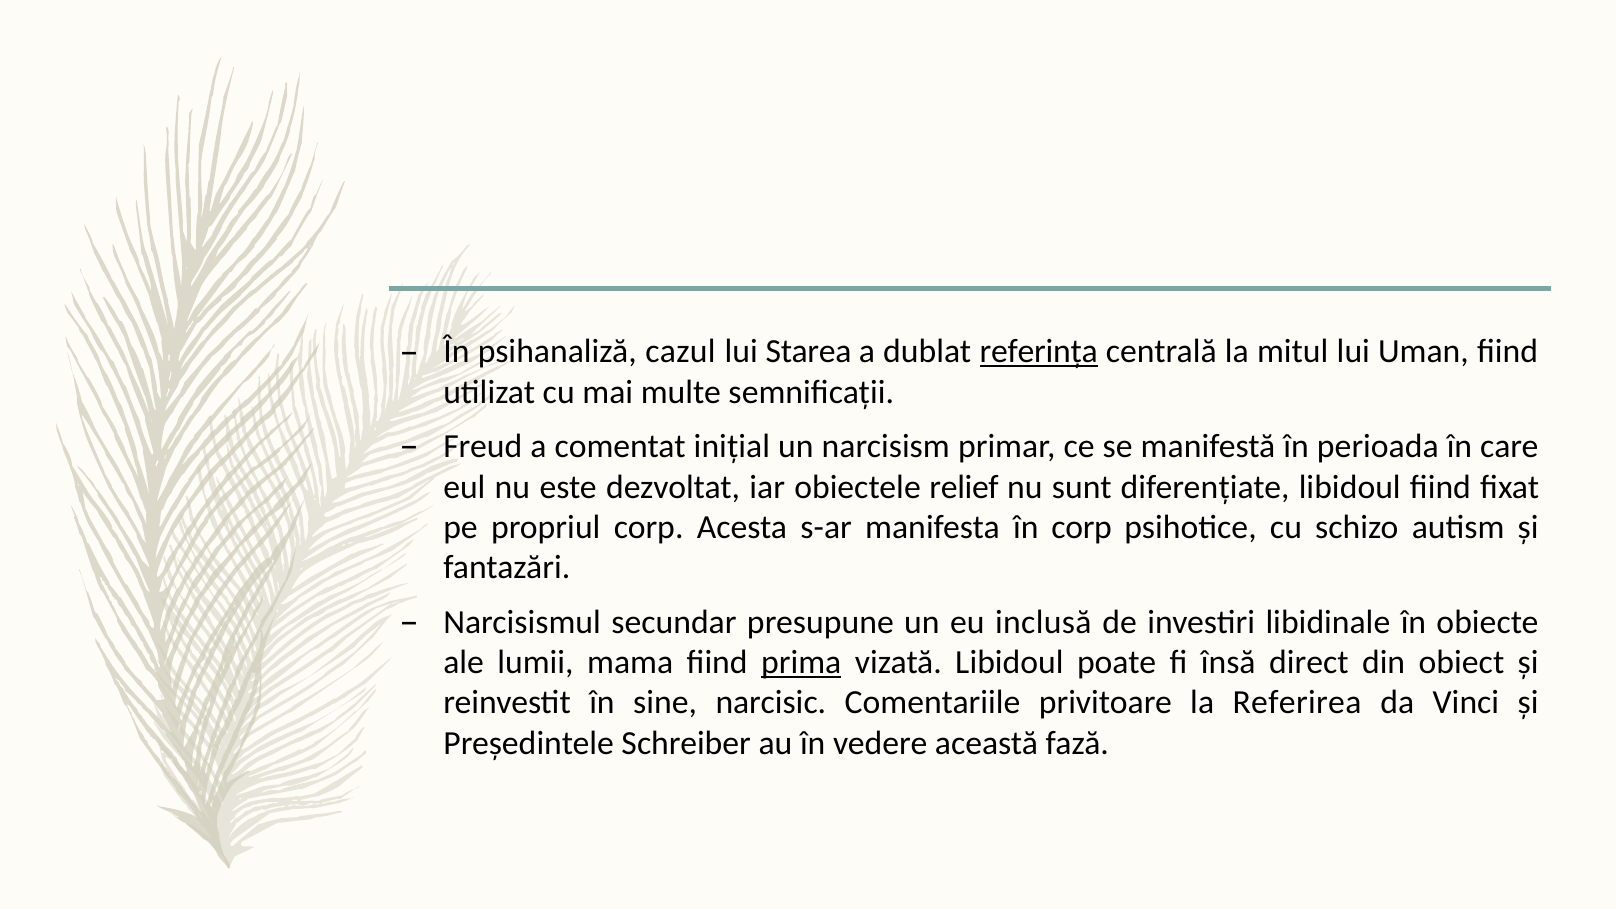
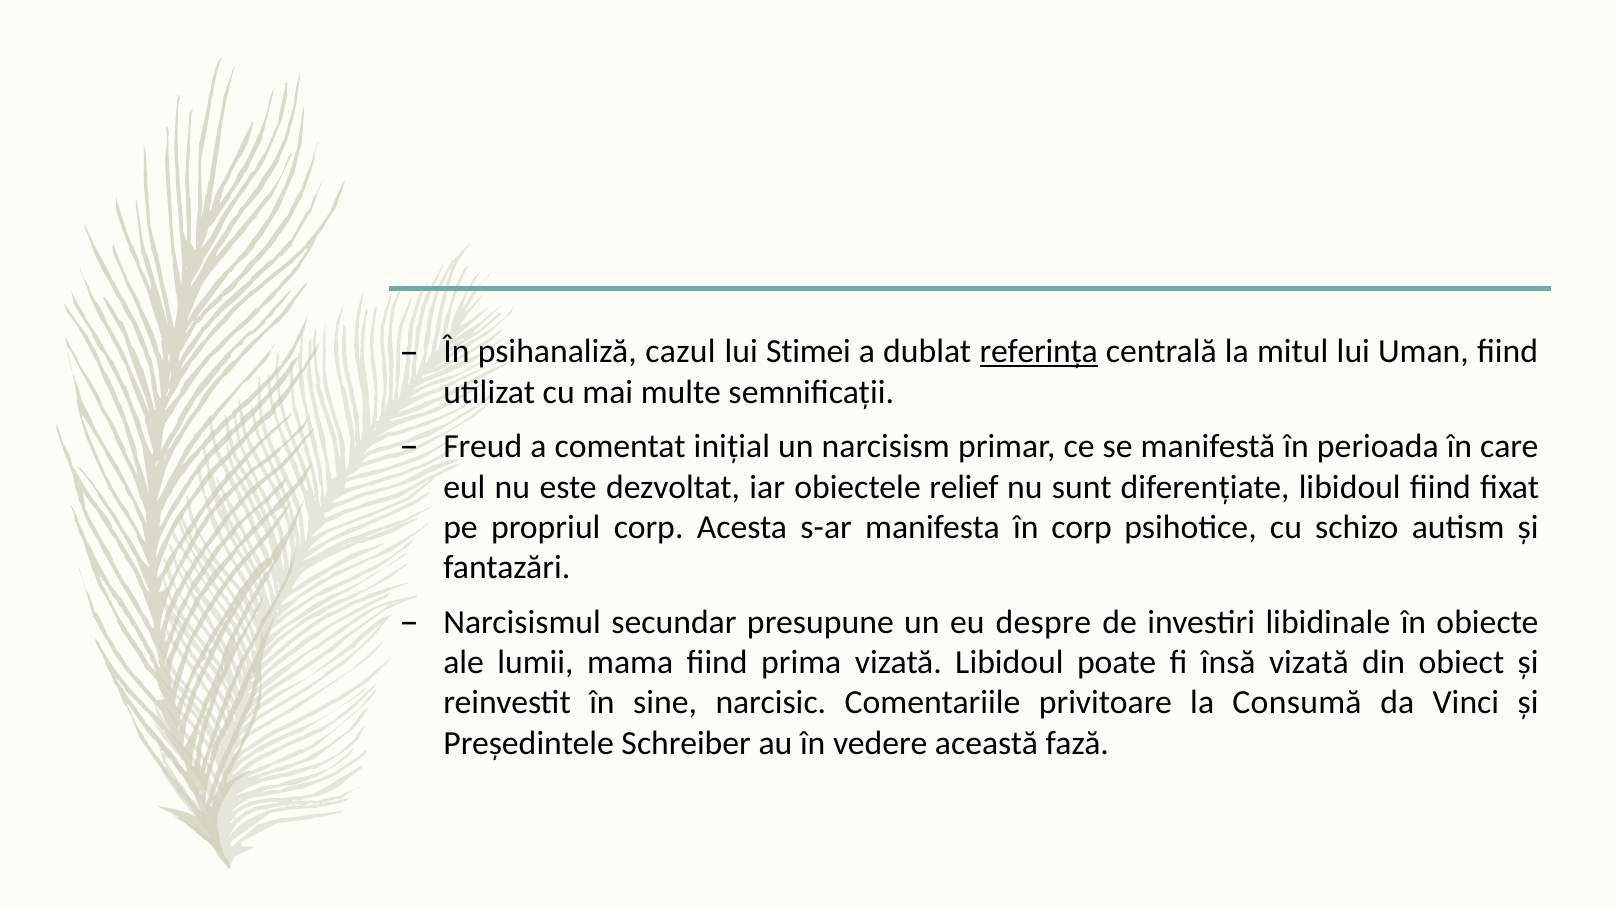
Starea: Starea -> Stimei (808, 352)
inclusă: inclusă -> despre (1043, 622)
prima underline: present -> none (801, 662)
însă direct: direct -> vizată (1309, 662)
Referirea: Referirea -> Consumă (1297, 703)
